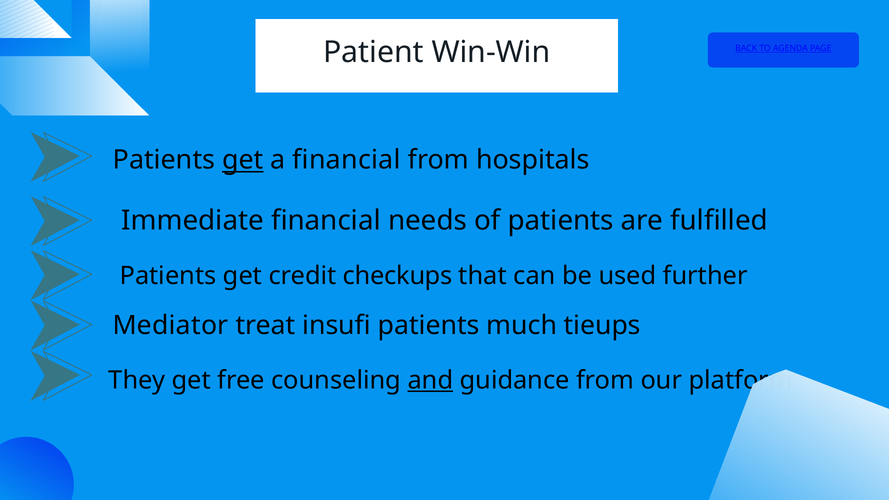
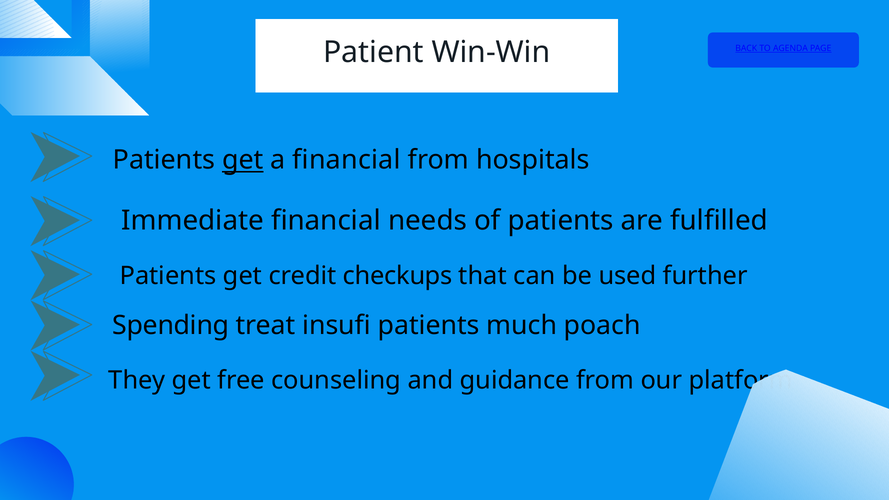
Mediator: Mediator -> Spending (171, 326)
tieups: tieups -> poach (602, 326)
and underline: present -> none (430, 380)
